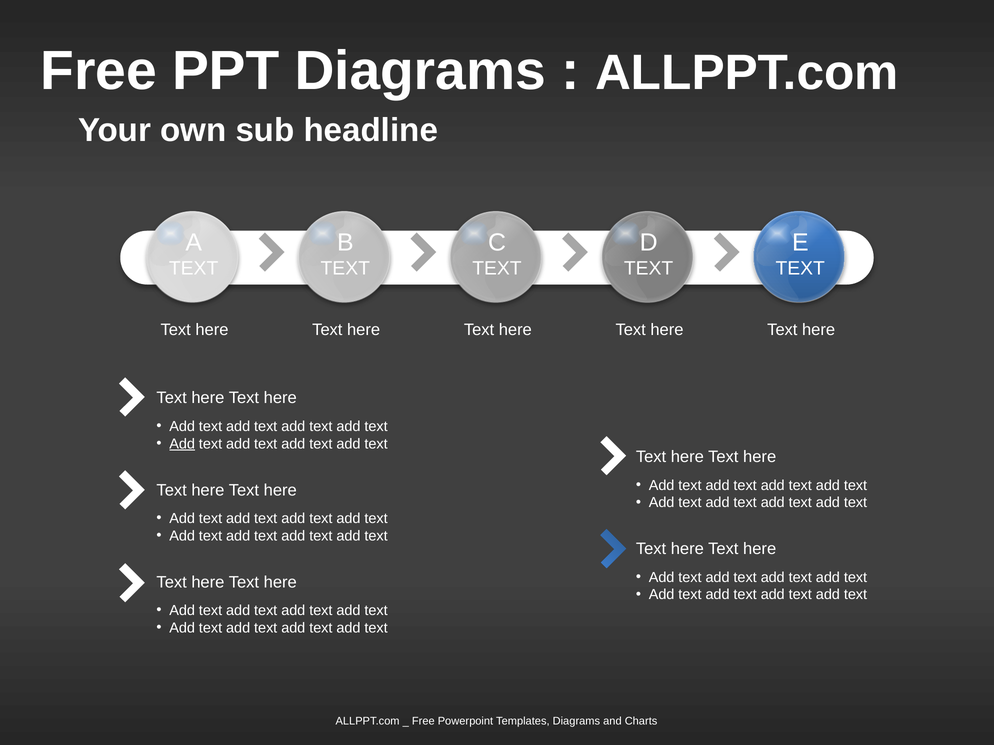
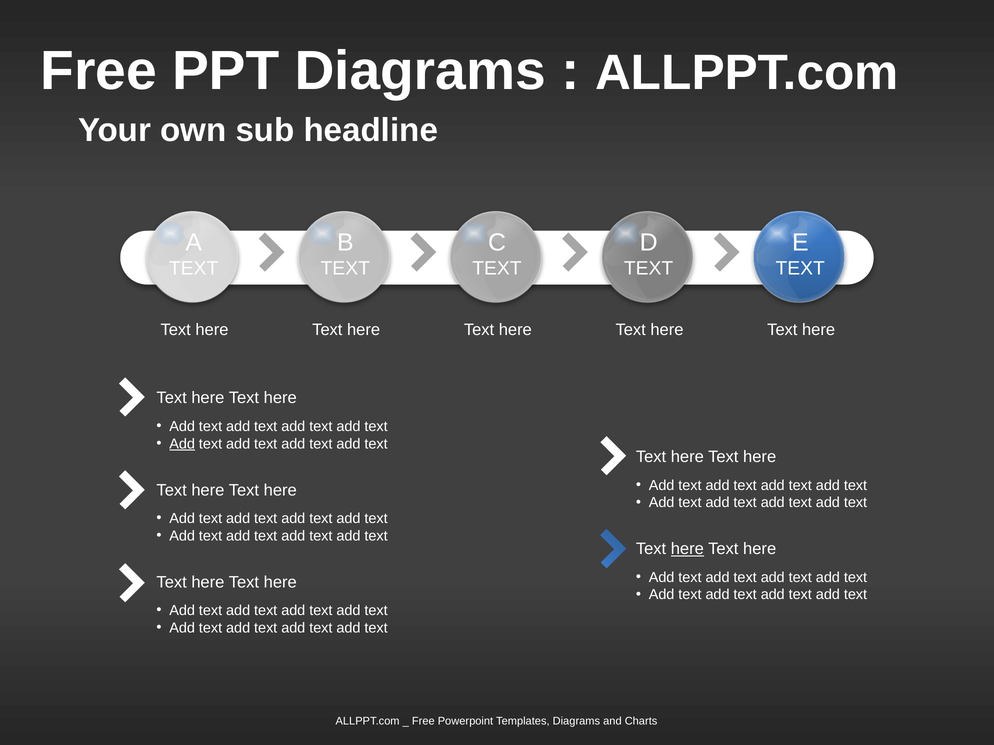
here underline: none -> present (687, 549)
